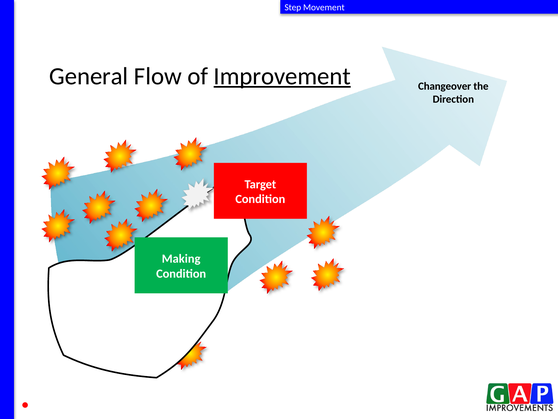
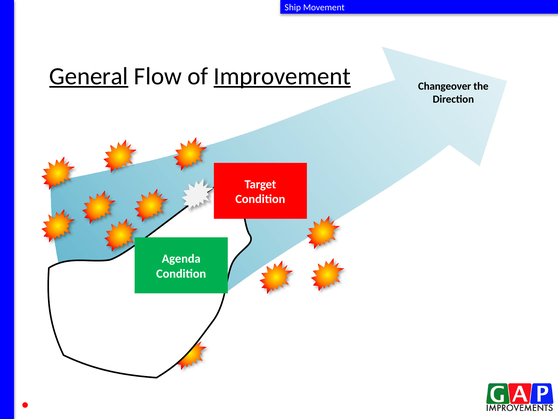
Step: Step -> Ship (293, 7)
General underline: none -> present (89, 76)
Making: Making -> Agenda (181, 258)
